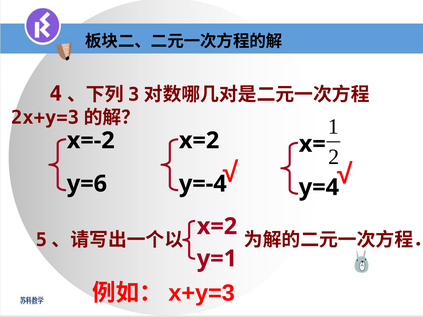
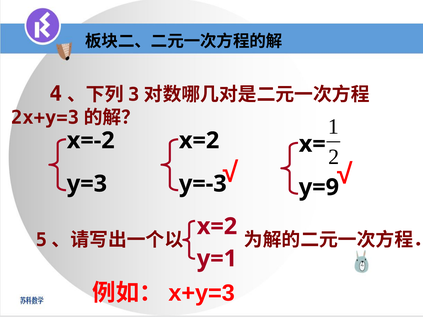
y=6: y=6 -> y=3 (87, 184)
y=-4: y=-4 -> y=-3 (203, 184)
y=4: y=4 -> y=9 (319, 187)
